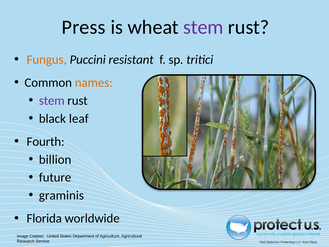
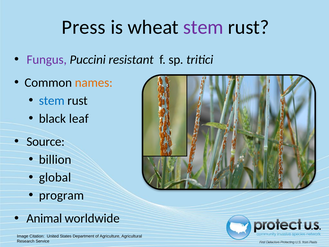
Fungus colour: orange -> purple (47, 60)
stem colour: purple -> blue (52, 101)
Fourth: Fourth -> Source (46, 141)
future: future -> global (55, 177)
graminis: graminis -> program (61, 195)
Florida: Florida -> Animal (44, 218)
